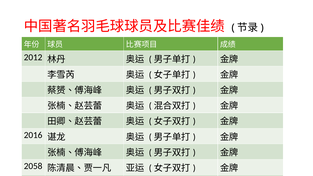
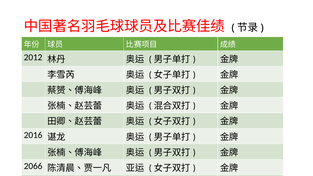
2058: 2058 -> 2066 (33, 166)
